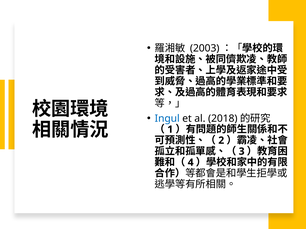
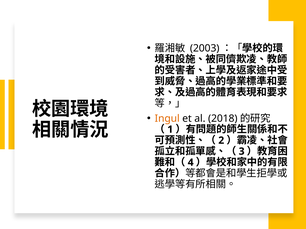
Ingul colour: blue -> orange (167, 119)
